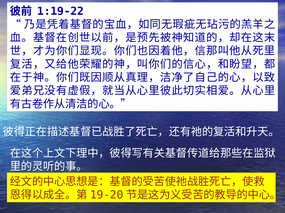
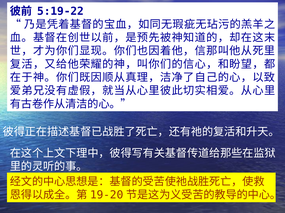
1:19-22: 1:19-22 -> 5:19-22 (60, 11)
